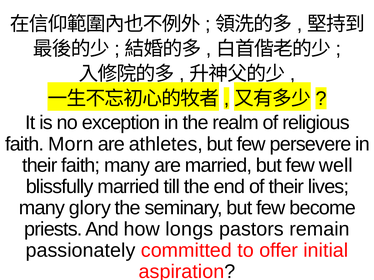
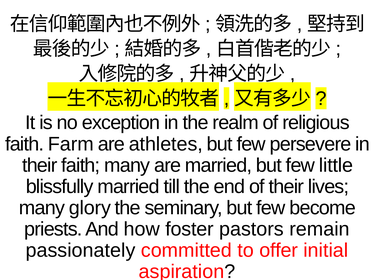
Morn: Morn -> Farm (71, 144)
well: well -> little (336, 166)
longs: longs -> foster (190, 230)
